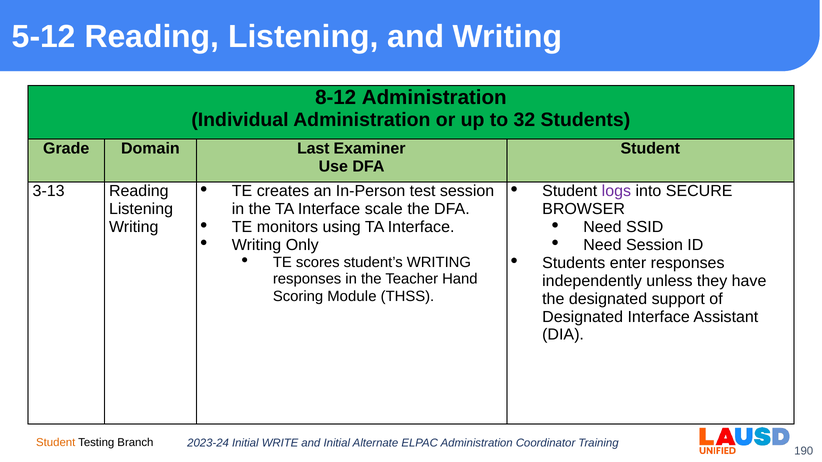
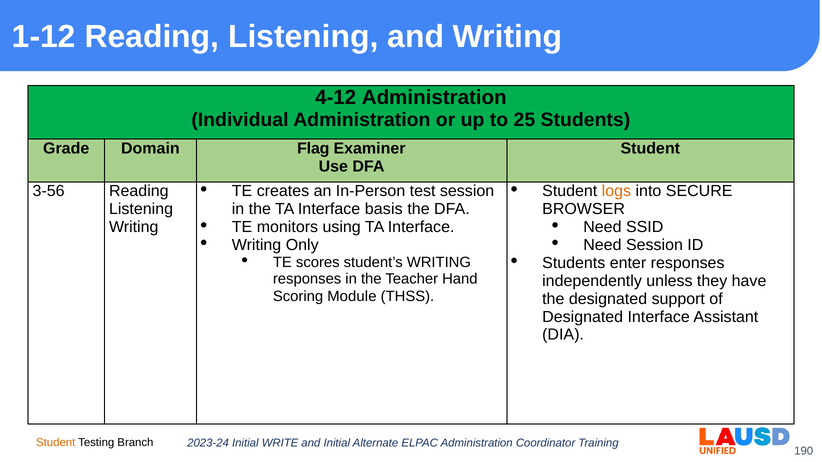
5-12: 5-12 -> 1-12 (44, 37)
8-12: 8-12 -> 4-12 (336, 97)
32: 32 -> 25 (524, 120)
Last: Last -> Flag (313, 148)
logs colour: purple -> orange (616, 191)
3-13: 3-13 -> 3-56 (49, 191)
scale: scale -> basis (384, 209)
